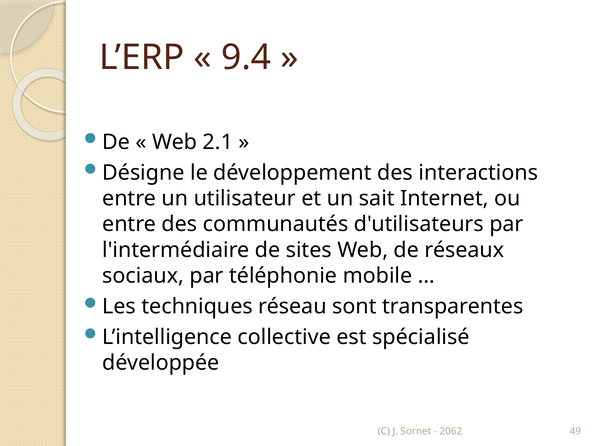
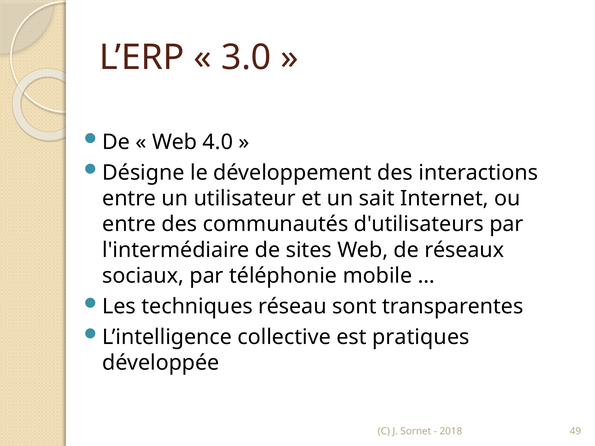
9.4: 9.4 -> 3.0 (246, 58)
2.1: 2.1 -> 4.0 (218, 142)
spécialisé: spécialisé -> pratiques (421, 337)
2062: 2062 -> 2018 (451, 431)
